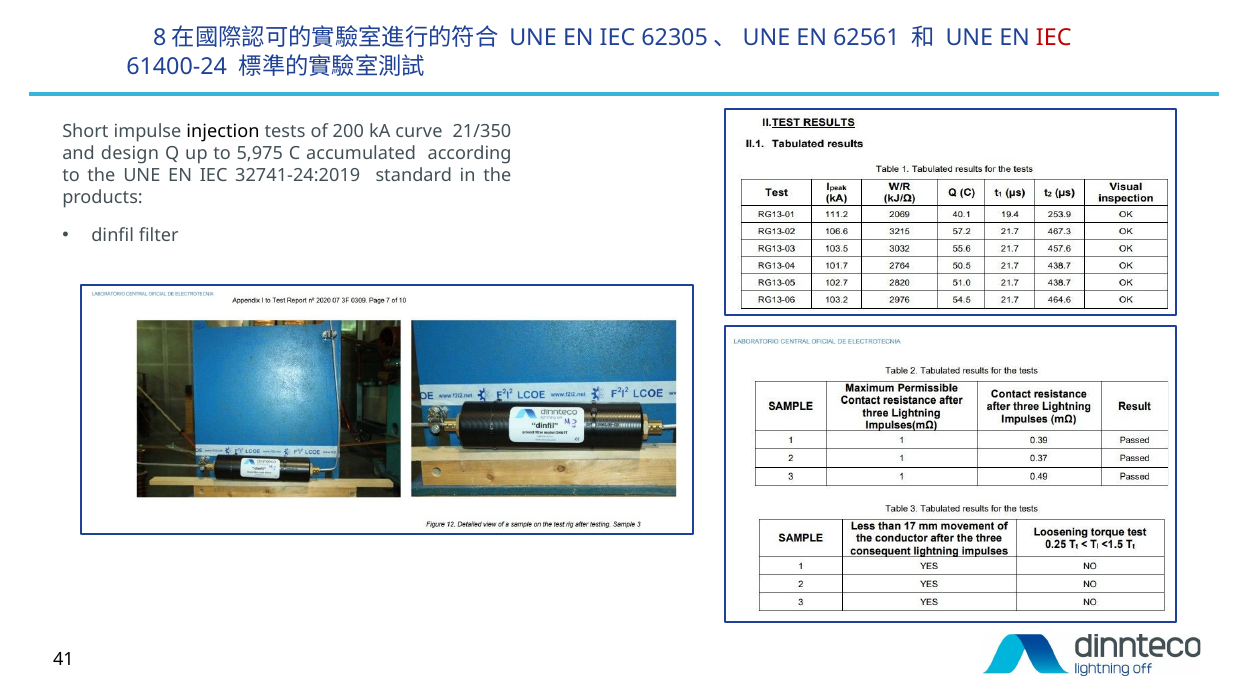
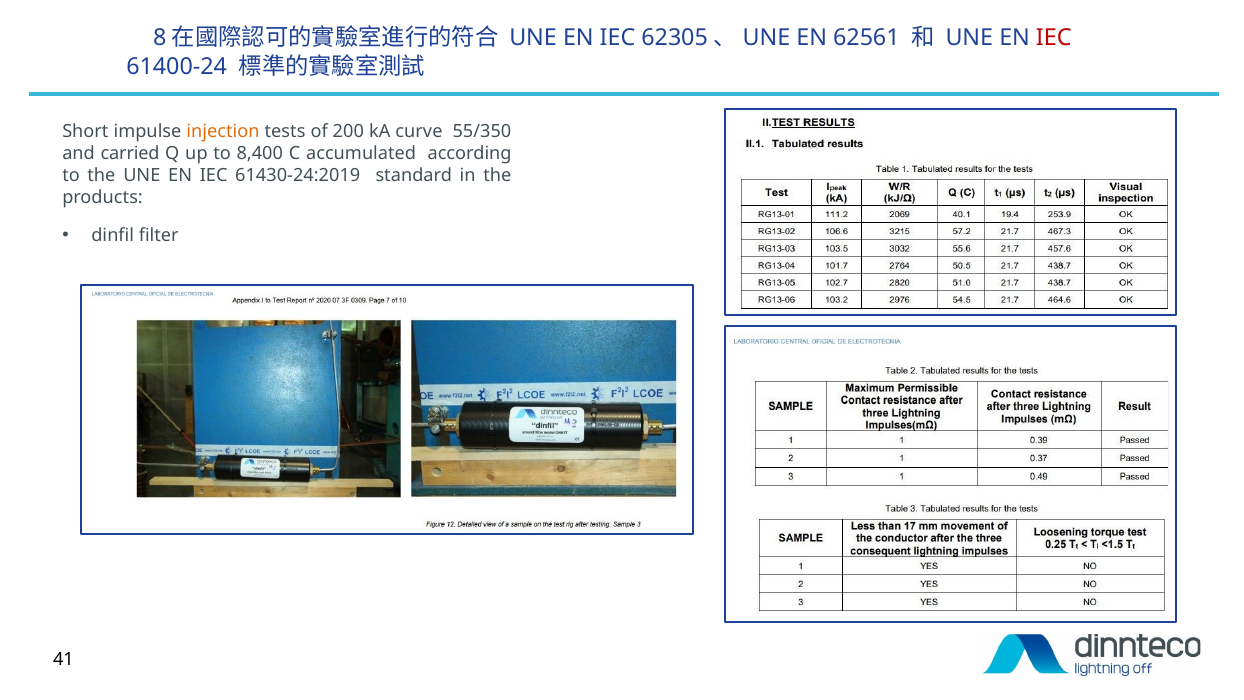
injection colour: black -> orange (223, 131)
21/350: 21/350 -> 55/350 (482, 131)
design: design -> carried (130, 153)
5,975: 5,975 -> 8,400 (260, 153)
32741-24:2019: 32741-24:2019 -> 61430-24:2019 (298, 175)
